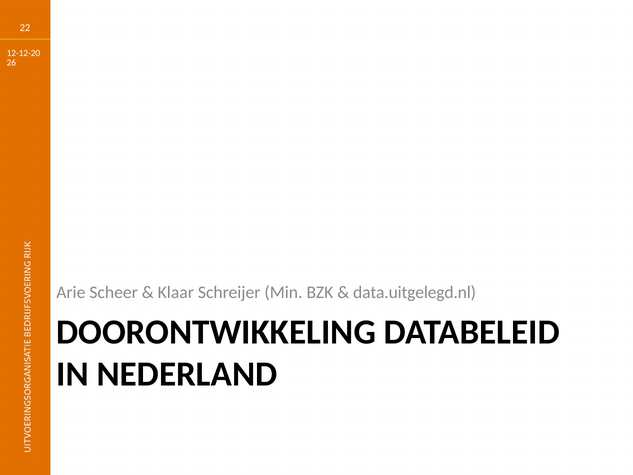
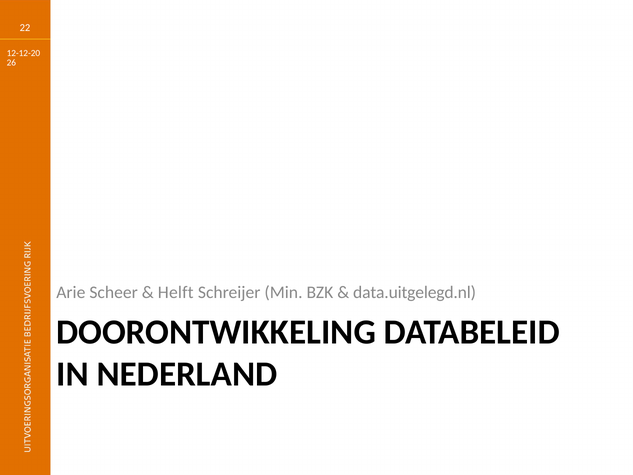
Klaar: Klaar -> Helft (176, 292)
